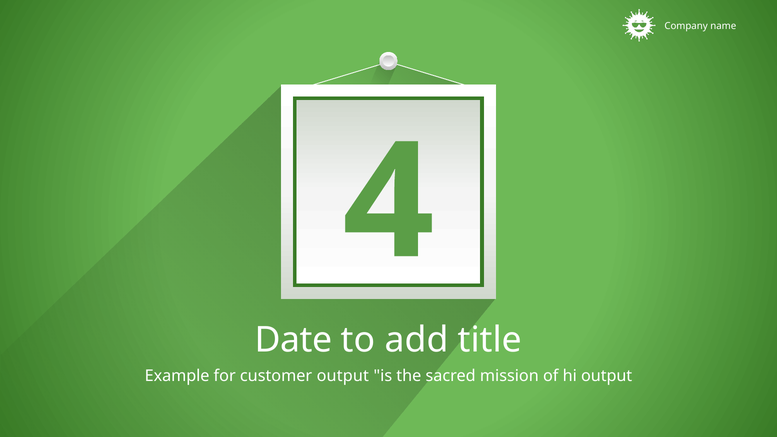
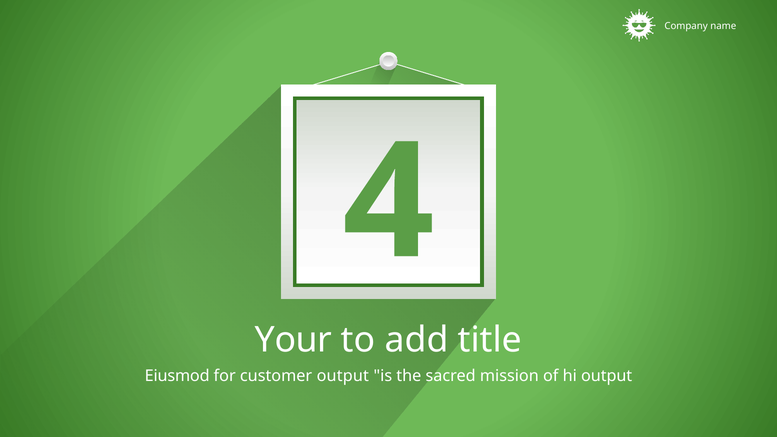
Date: Date -> Your (293, 340)
Example: Example -> Eiusmod (177, 376)
